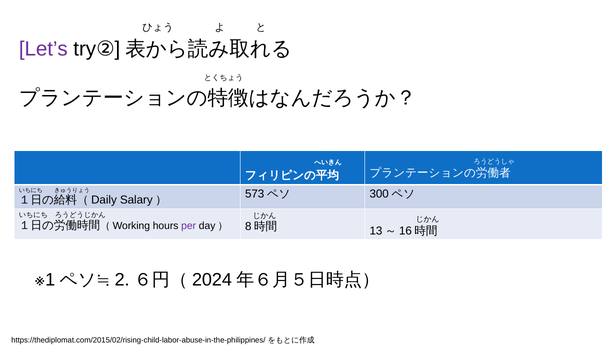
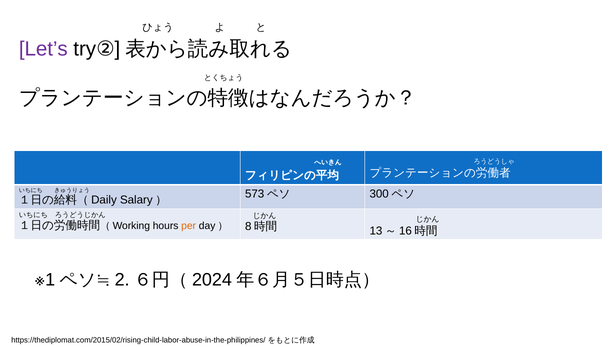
per colour: purple -> orange (189, 226)
